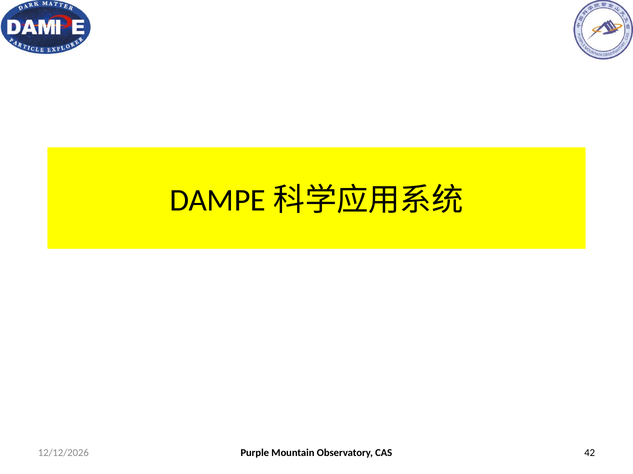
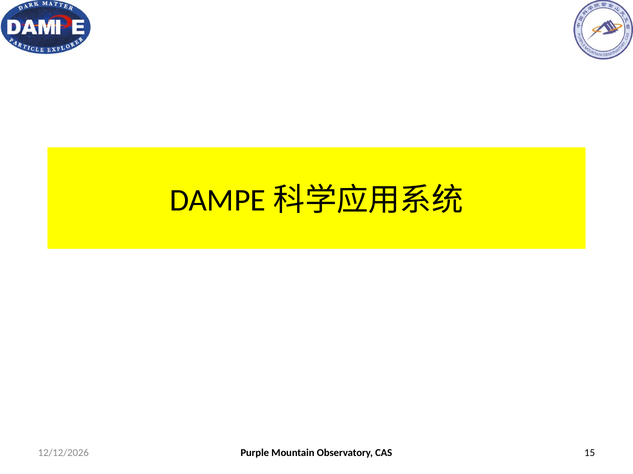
42: 42 -> 15 (590, 453)
